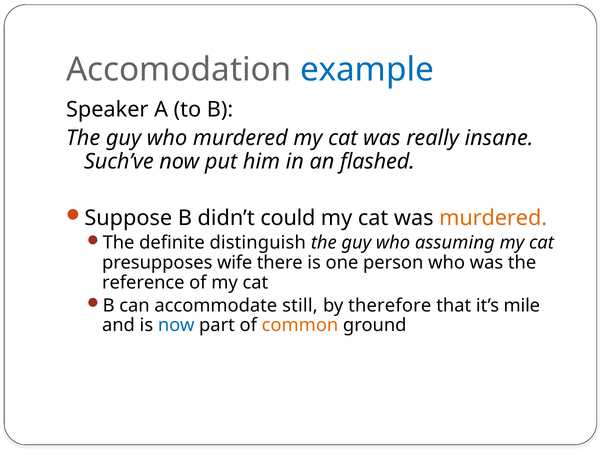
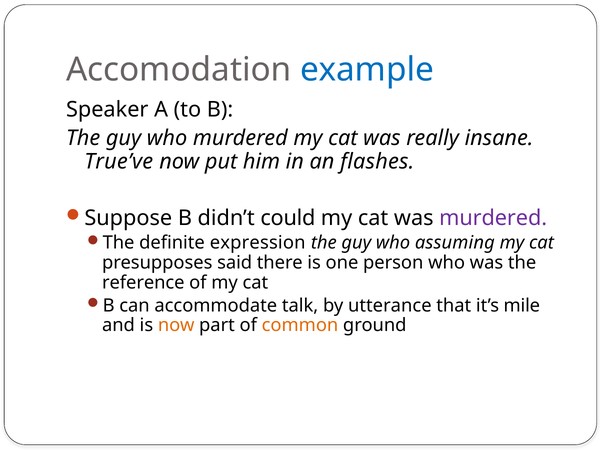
Such’ve: Such’ve -> True’ve (119, 161)
flashed: flashed -> flashes (377, 161)
murdered colour: orange -> purple (493, 218)
distinguish: distinguish -> expression (258, 243)
wife: wife -> said (235, 263)
still: still -> talk (300, 305)
therefore: therefore -> utterance (390, 305)
now colour: blue -> orange (176, 325)
